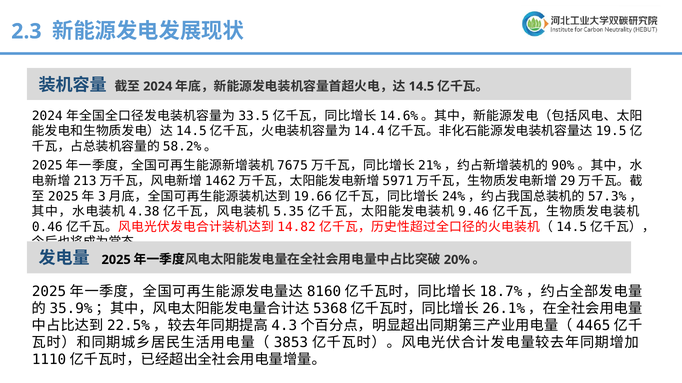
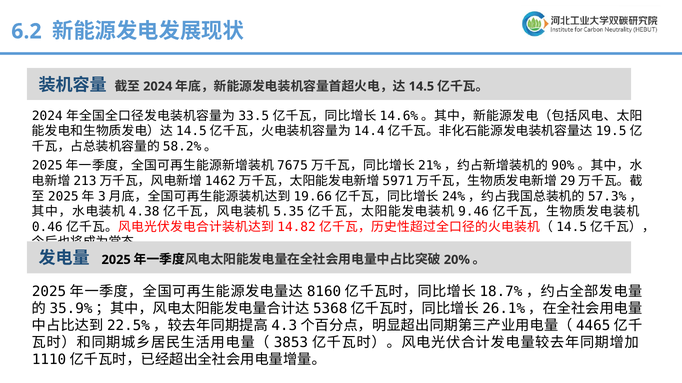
2.3: 2.3 -> 6.2 (26, 31)
